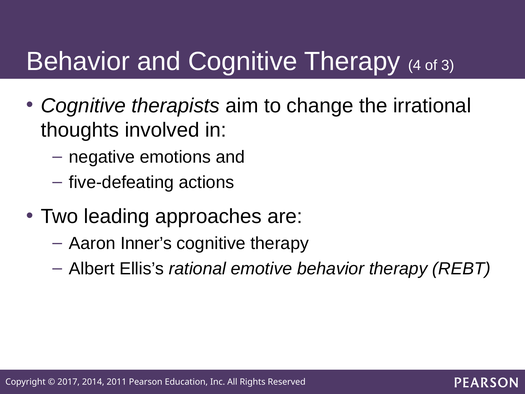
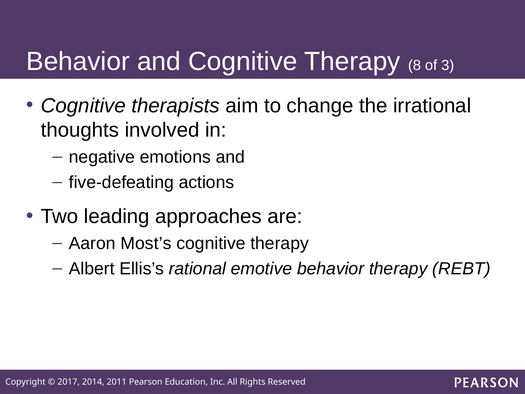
4: 4 -> 8 (414, 65)
Inner’s: Inner’s -> Most’s (146, 243)
